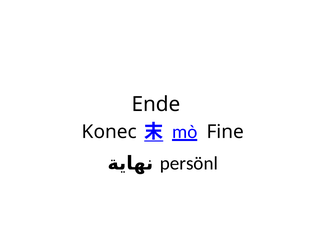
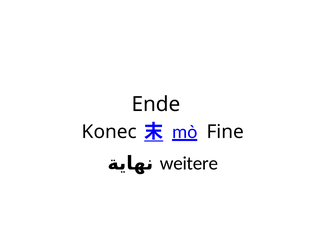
persönl: persönl -> weitere (189, 163)
